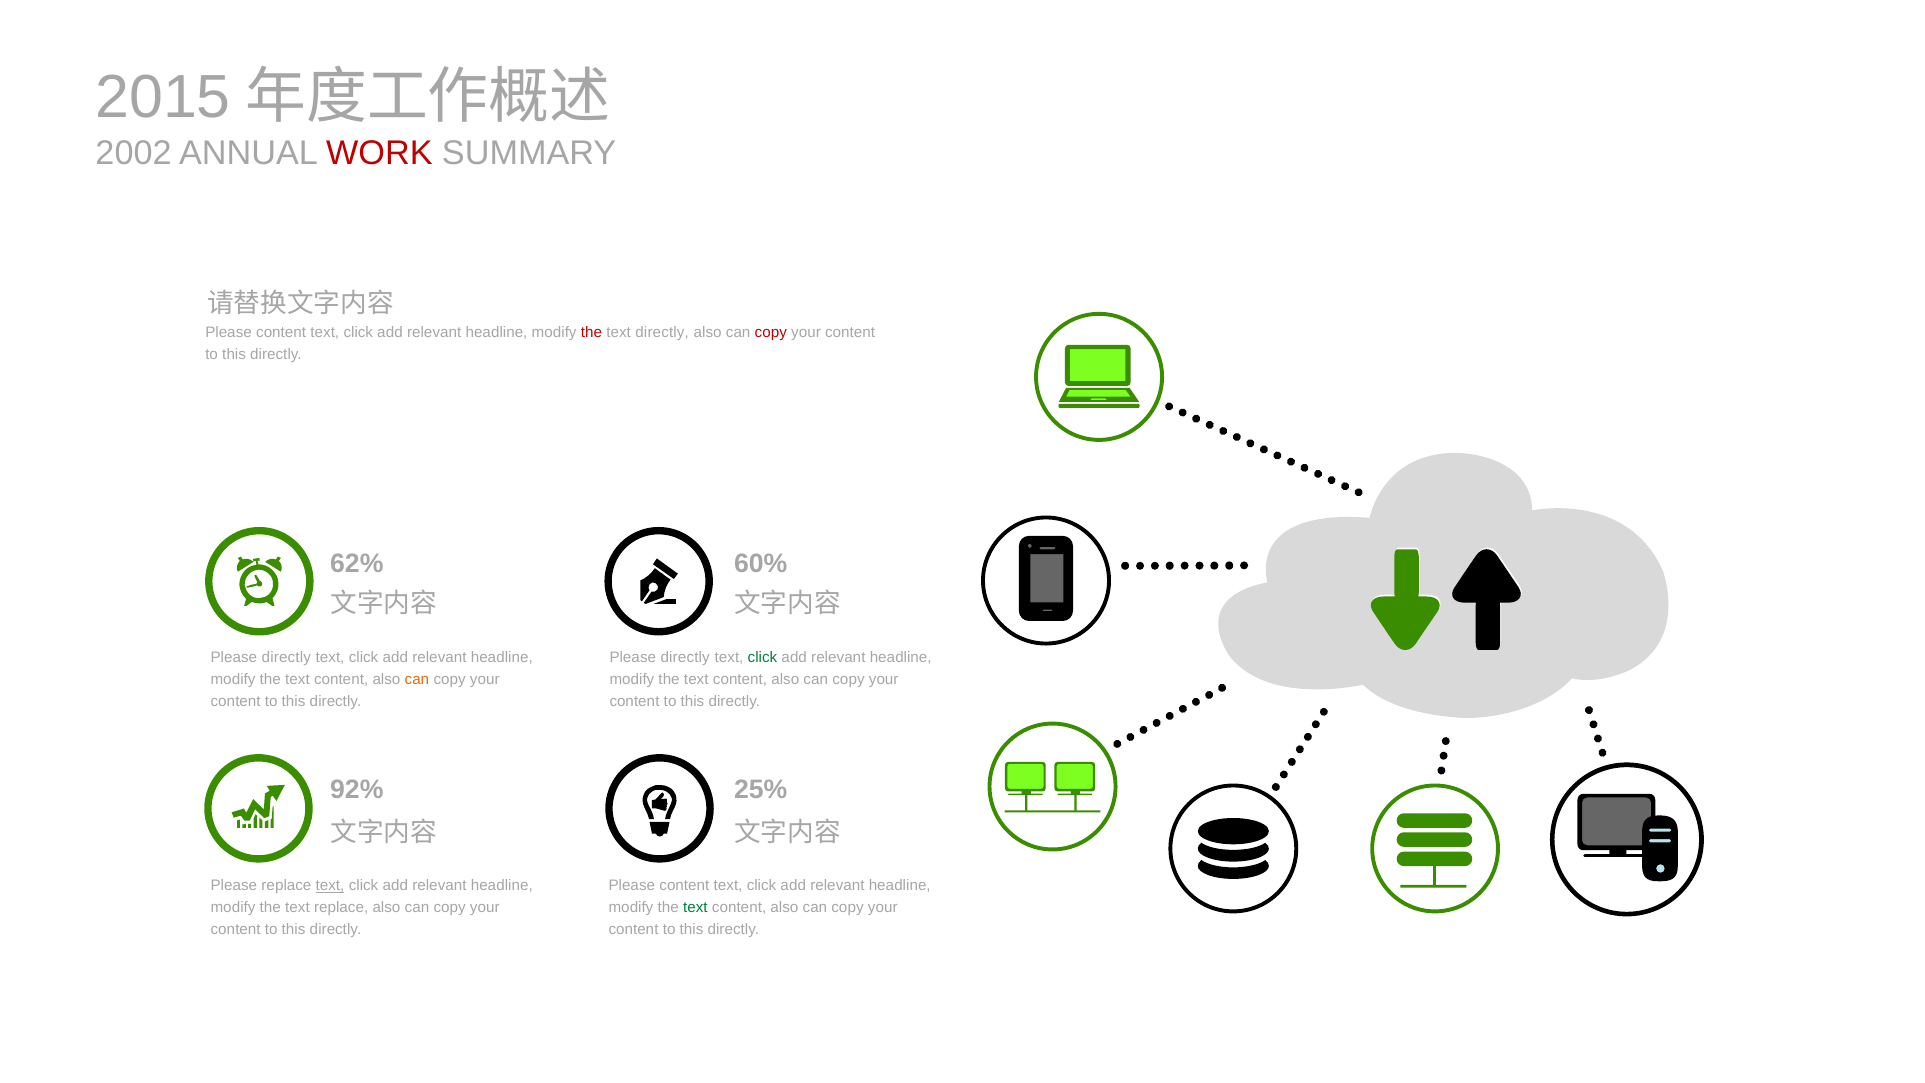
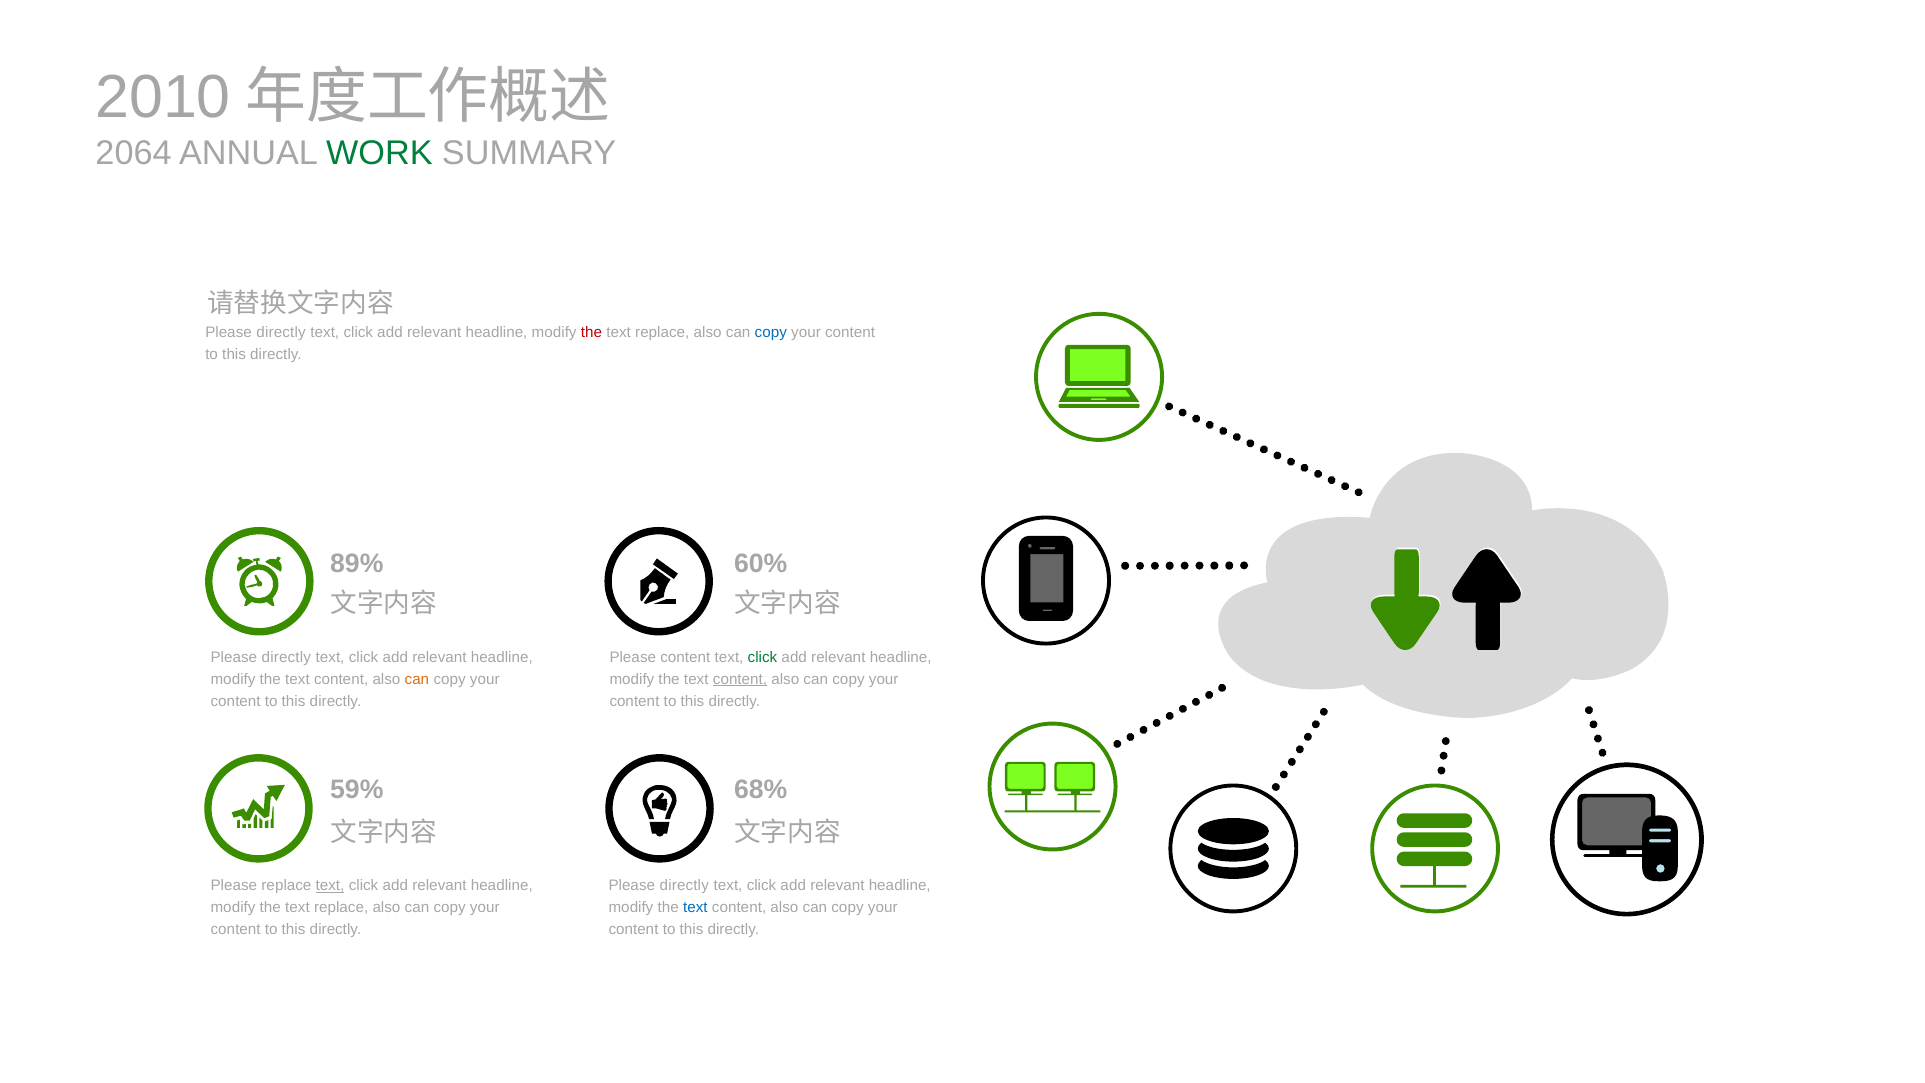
2015: 2015 -> 2010 (163, 97)
2002: 2002 -> 2064 (134, 153)
WORK colour: red -> green (379, 153)
content: content -> directly (281, 332)
directly: directly -> replace (662, 332)
copy colour: red -> blue (771, 332)
62%: 62% -> 89% (357, 564)
directly: directly -> content (685, 657)
content underline: none -> present (740, 679)
92%: 92% -> 59% (357, 790)
25%: 25% -> 68% (761, 790)
content: content -> directly (684, 886)
text colour: green -> blue (695, 907)
